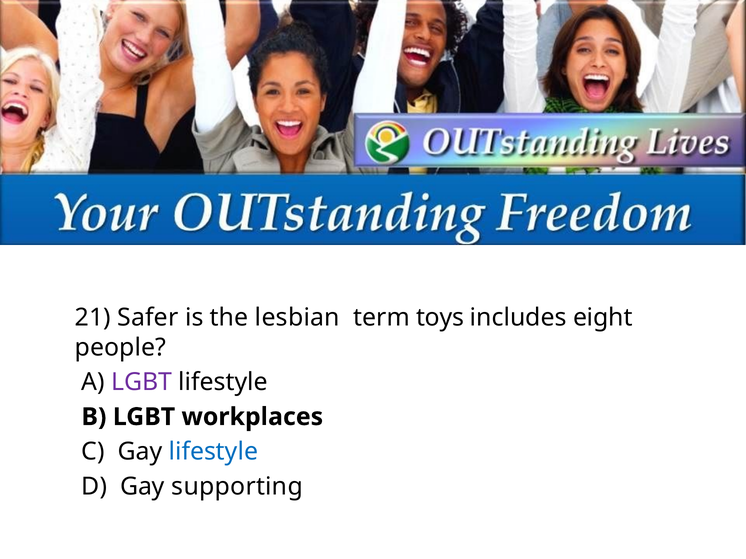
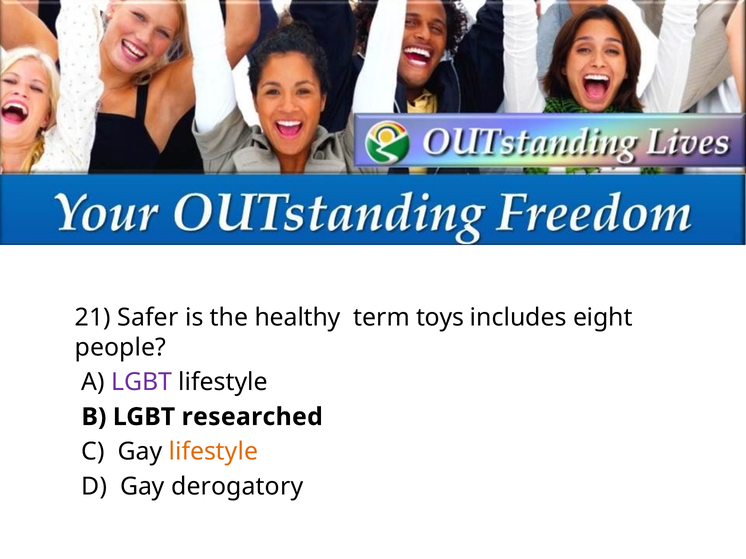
lesbian: lesbian -> healthy (298, 318)
workplaces: workplaces -> researched (252, 417)
lifestyle colour: blue -> orange (213, 452)
supporting: supporting -> derogatory (237, 487)
